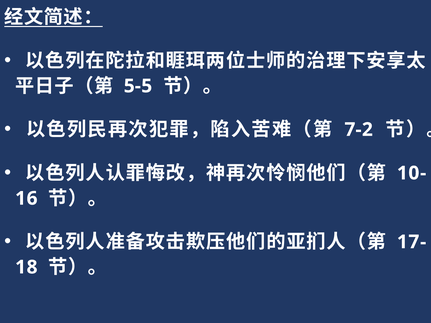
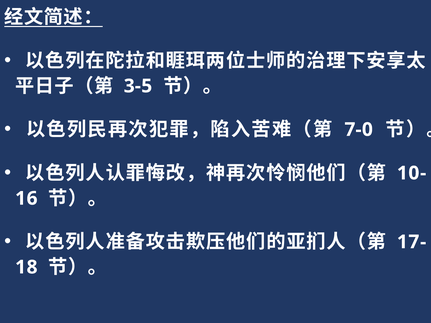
5-5: 5-5 -> 3-5 (138, 86)
7-2: 7-2 -> 7-0 (359, 130)
